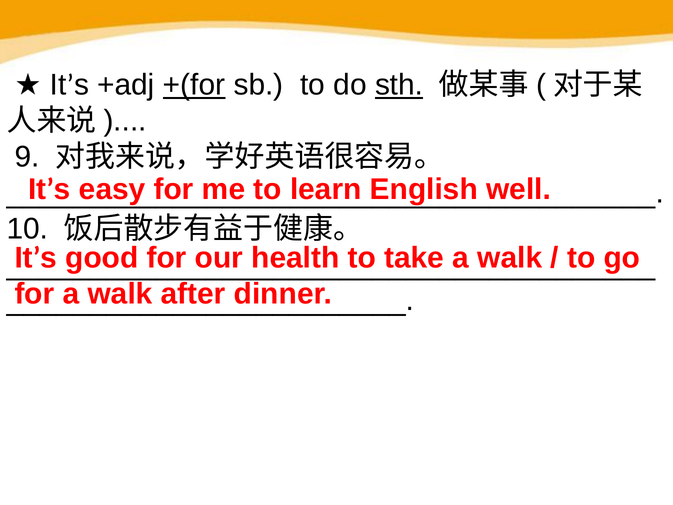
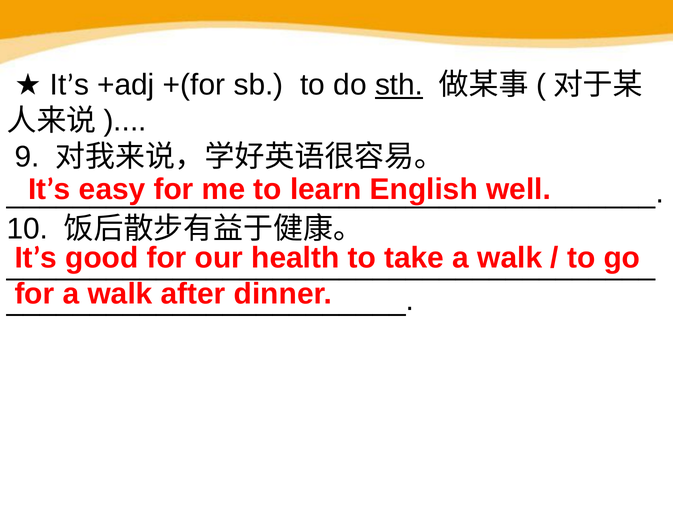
+(for underline: present -> none (194, 85)
